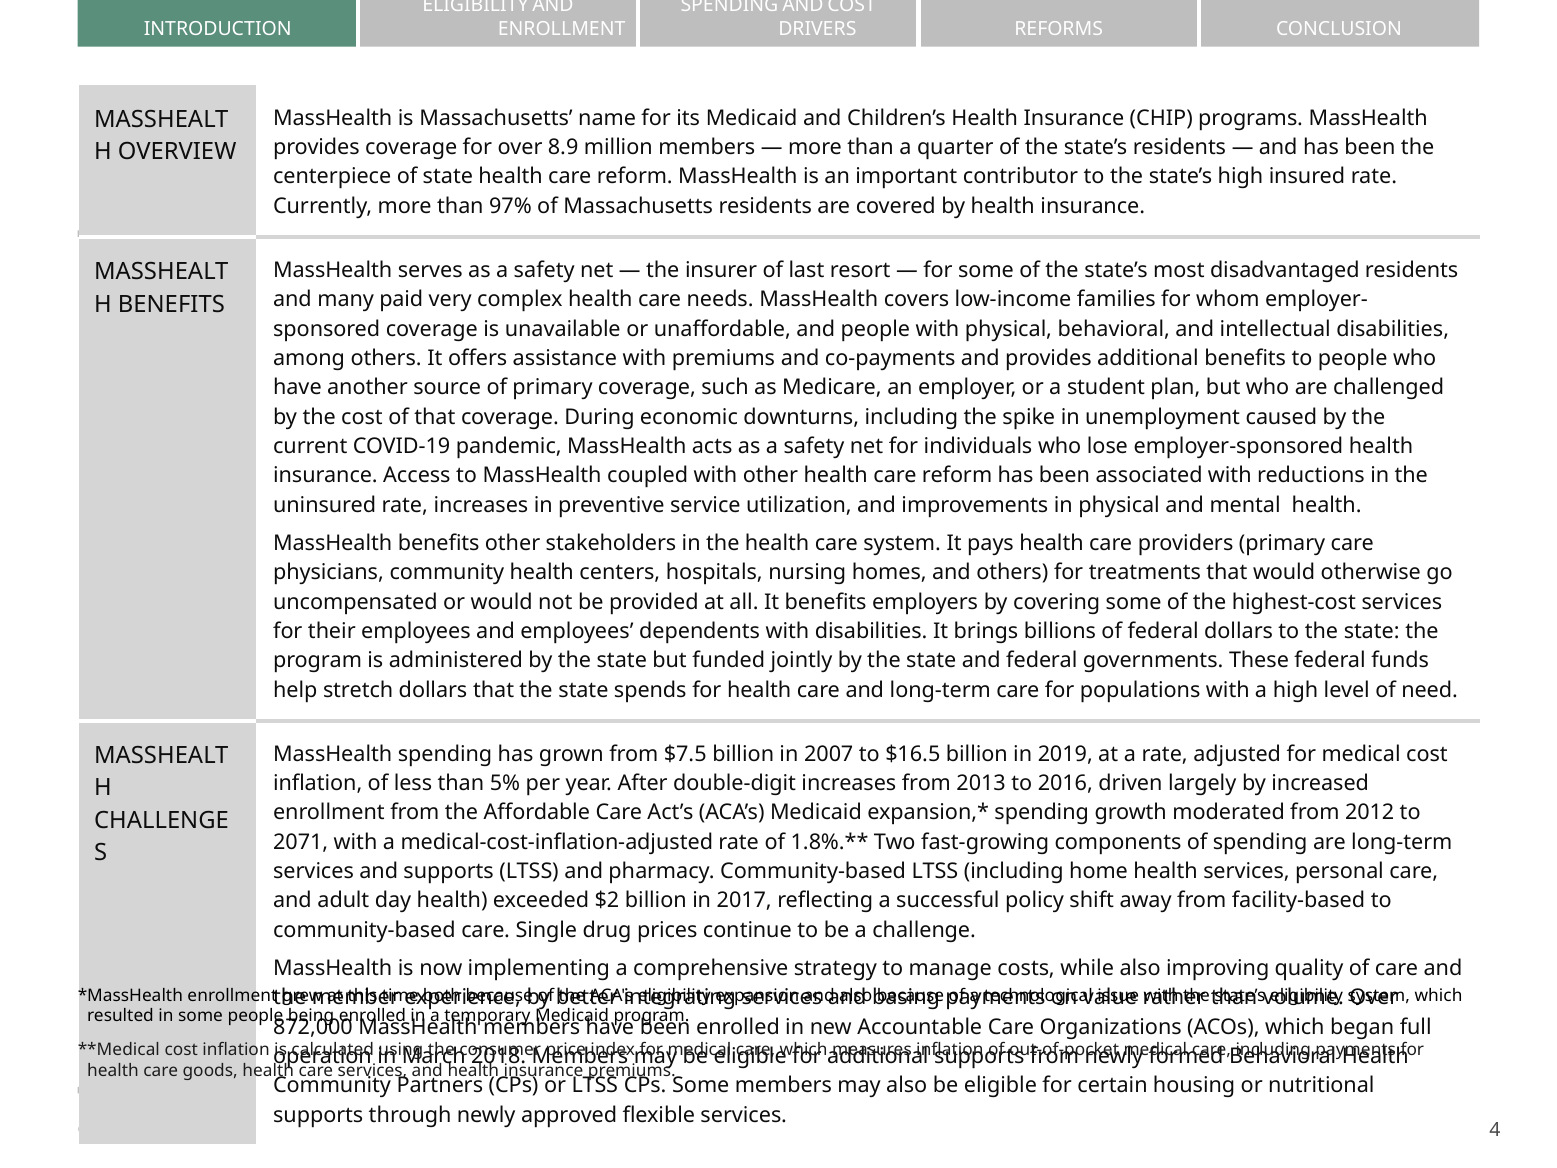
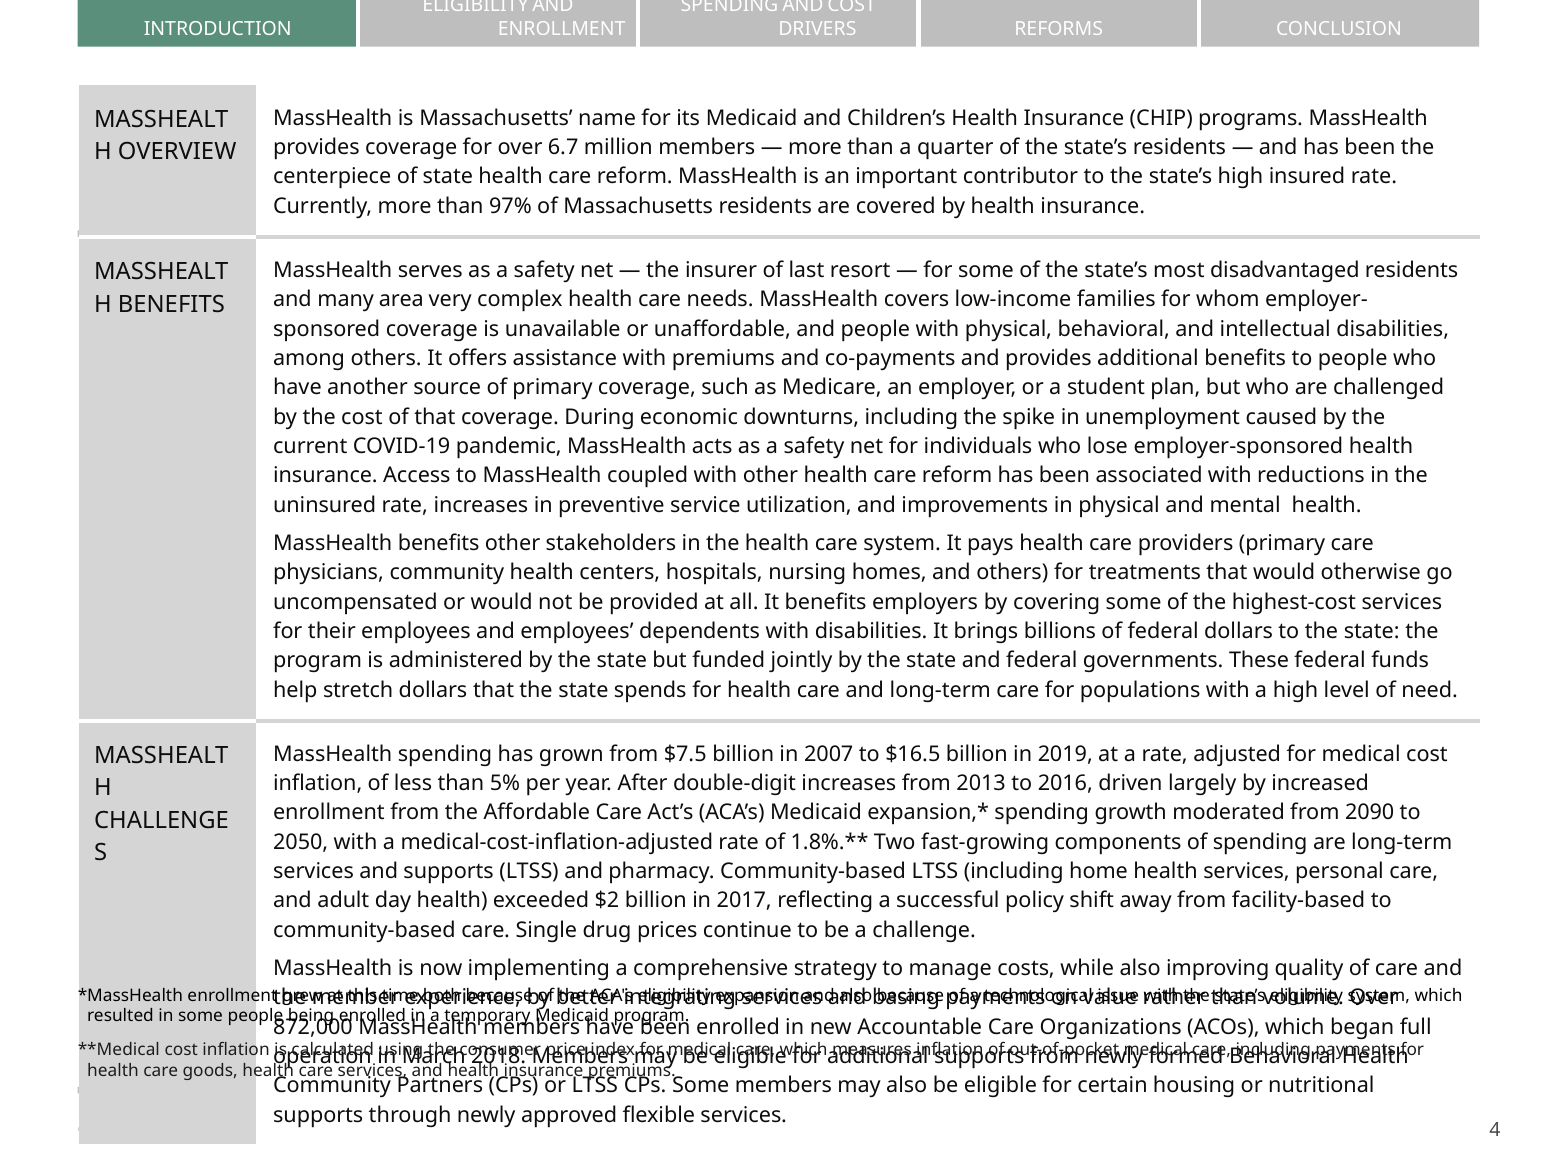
8.9: 8.9 -> 6.7 (563, 147)
paid: paid -> area (401, 299)
2012: 2012 -> 2090 (1370, 813)
2071: 2071 -> 2050 (301, 842)
